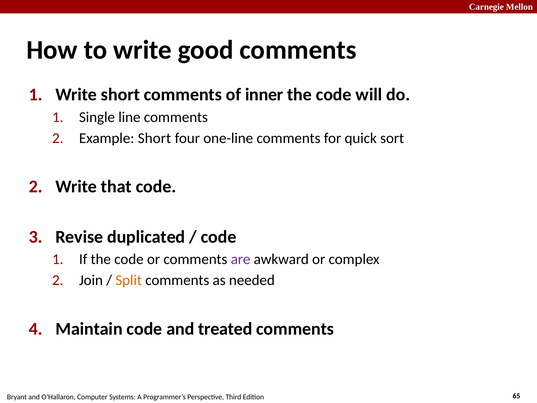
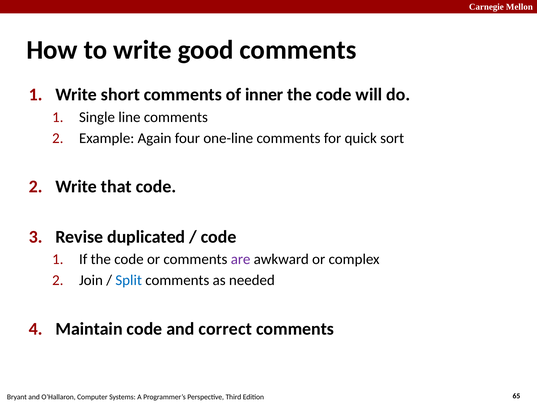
Example Short: Short -> Again (155, 138)
Split colour: orange -> blue (129, 280)
treated: treated -> correct (225, 329)
